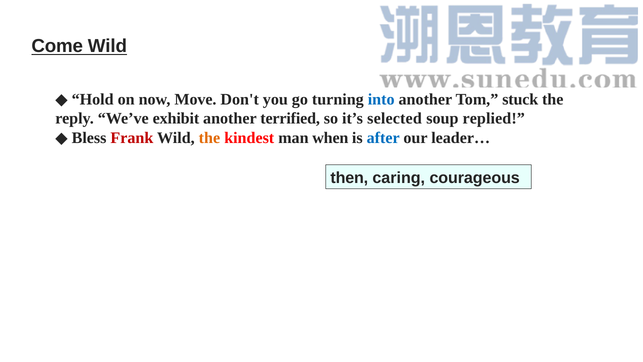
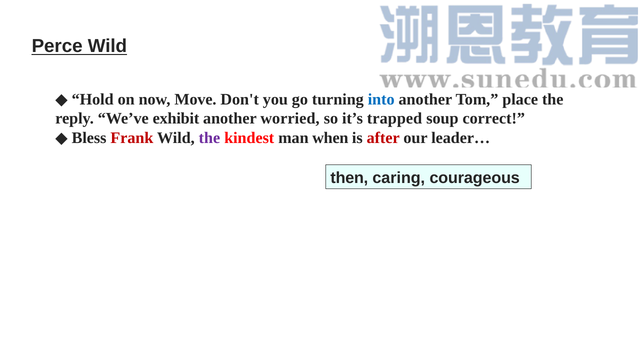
Come: Come -> Perce (57, 46)
stuck: stuck -> place (520, 99)
terrified: terrified -> worried (290, 119)
selected: selected -> trapped (395, 119)
replied: replied -> correct (494, 119)
the colour: orange -> purple (209, 138)
after colour: blue -> red (383, 138)
